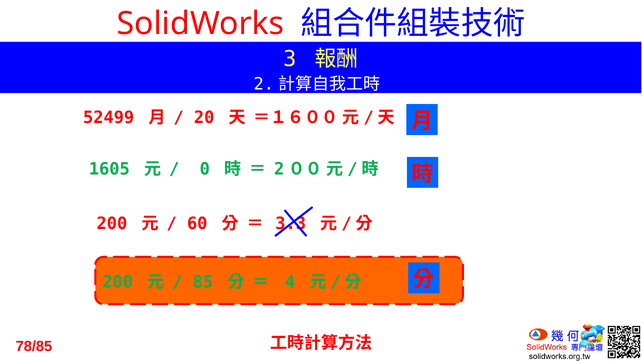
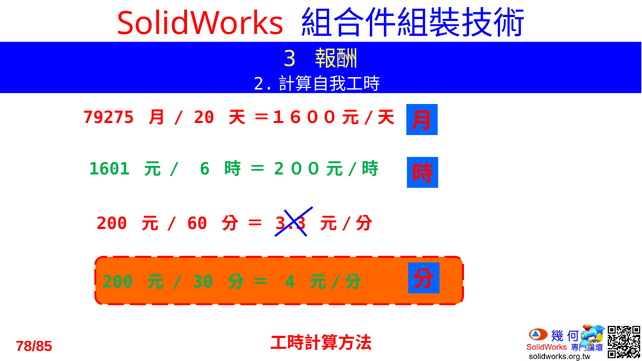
52499: 52499 -> 79275 (109, 118)
1605: 1605 -> 1601 (109, 169)
0: 0 -> 6 (205, 169)
85: 85 -> 30 (203, 282)
